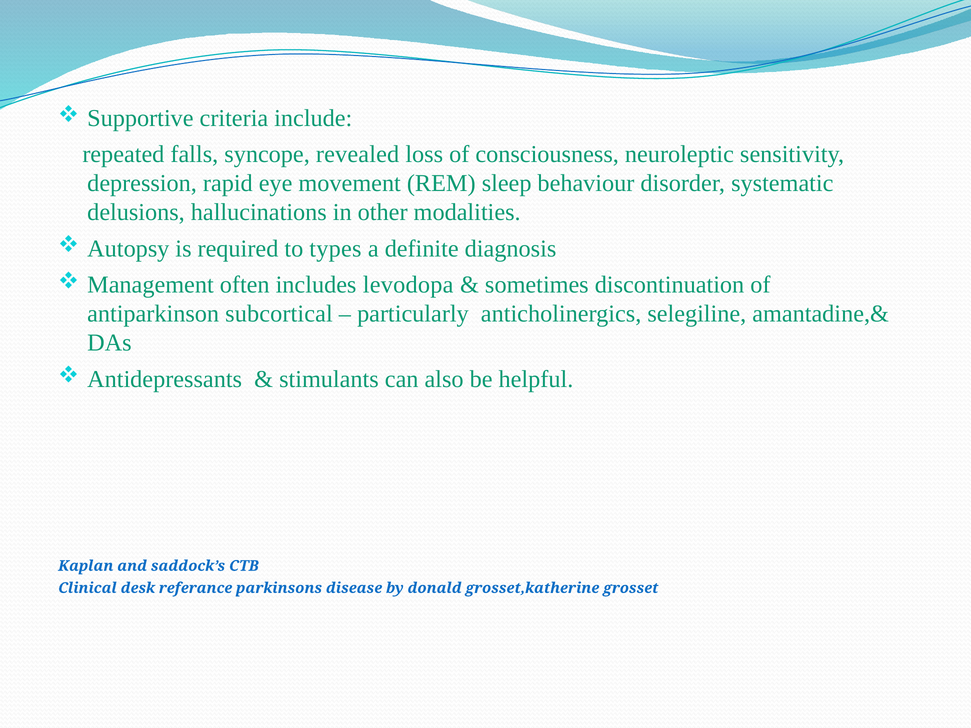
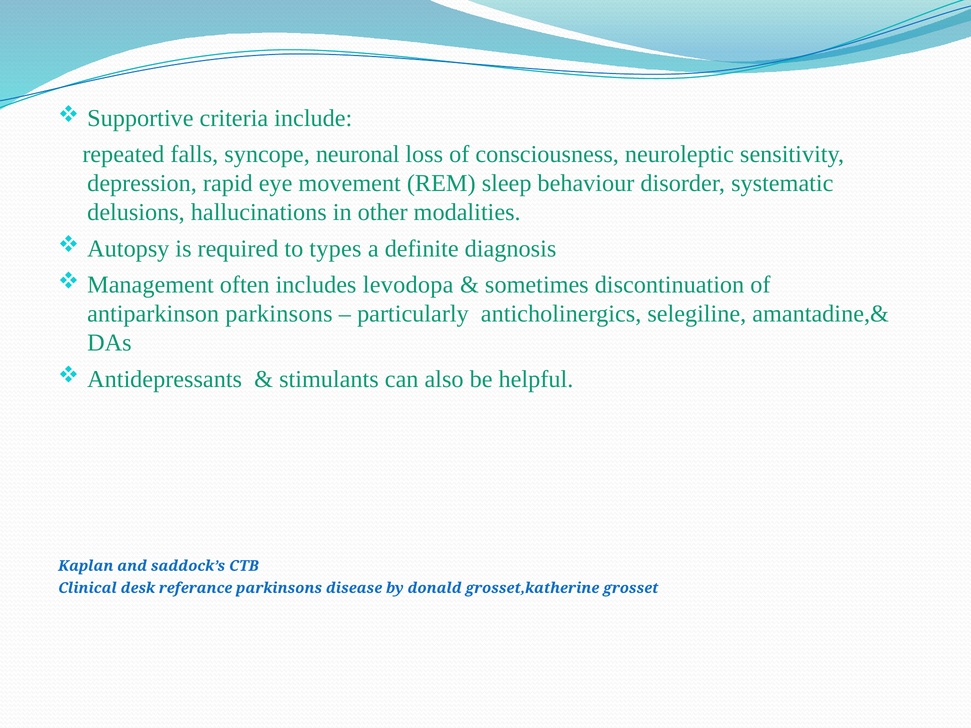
revealed: revealed -> neuronal (358, 154)
antiparkinson subcortical: subcortical -> parkinsons (279, 314)
